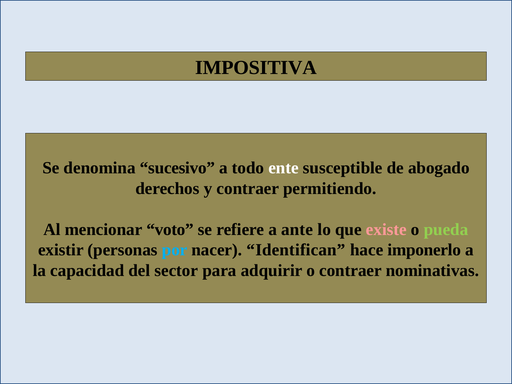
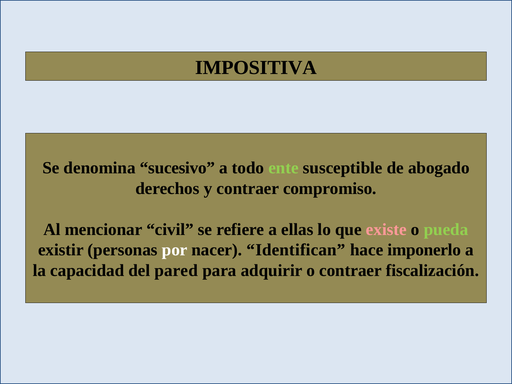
ente colour: white -> light green (284, 168)
permitiendo: permitiendo -> compromiso (330, 188)
voto: voto -> civil (170, 229)
ante: ante -> ellas (297, 229)
por colour: light blue -> white (175, 250)
sector: sector -> pared (176, 270)
nominativas: nominativas -> fiscalización (432, 270)
